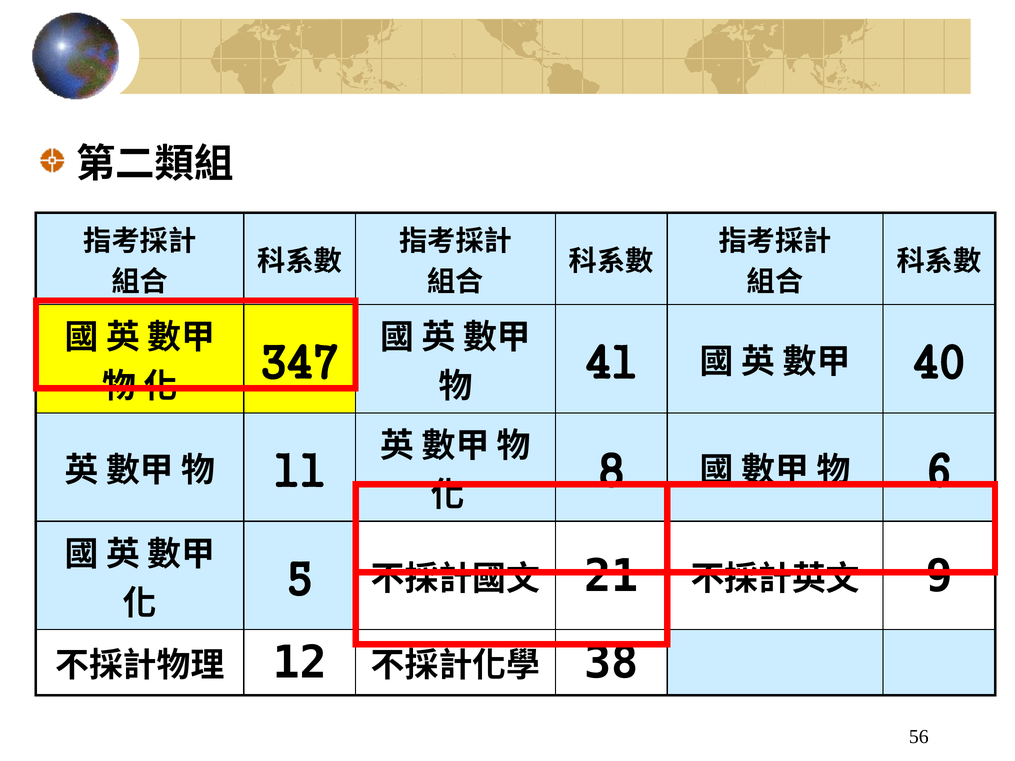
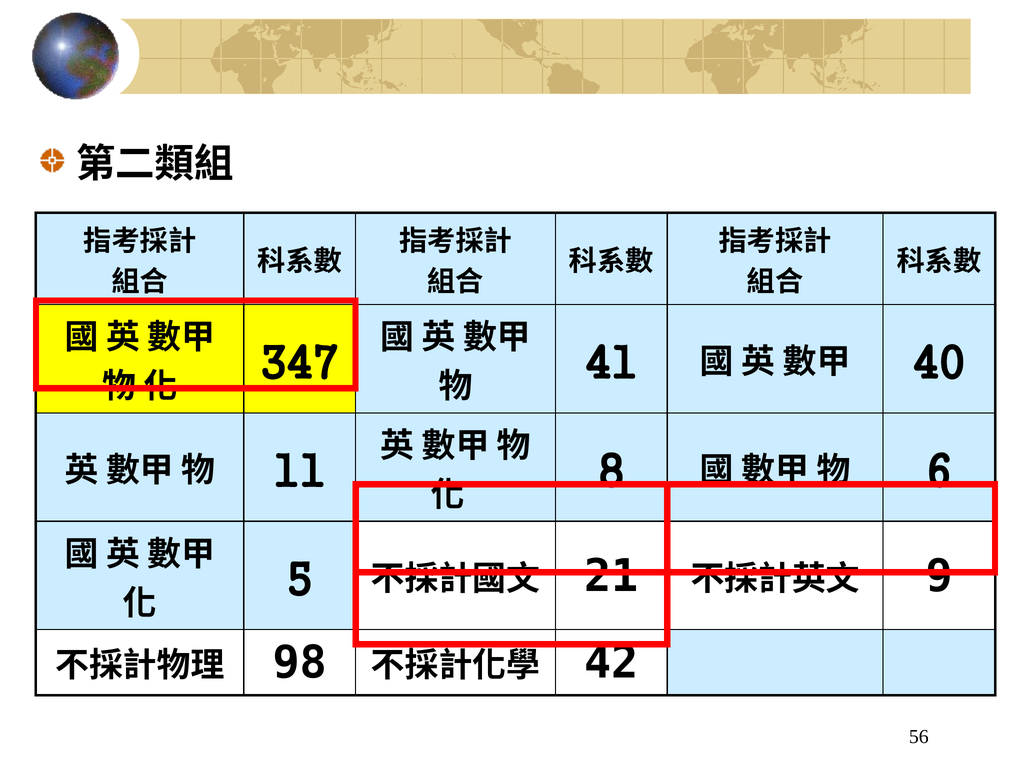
12: 12 -> 98 (300, 663)
38: 38 -> 42 (611, 663)
